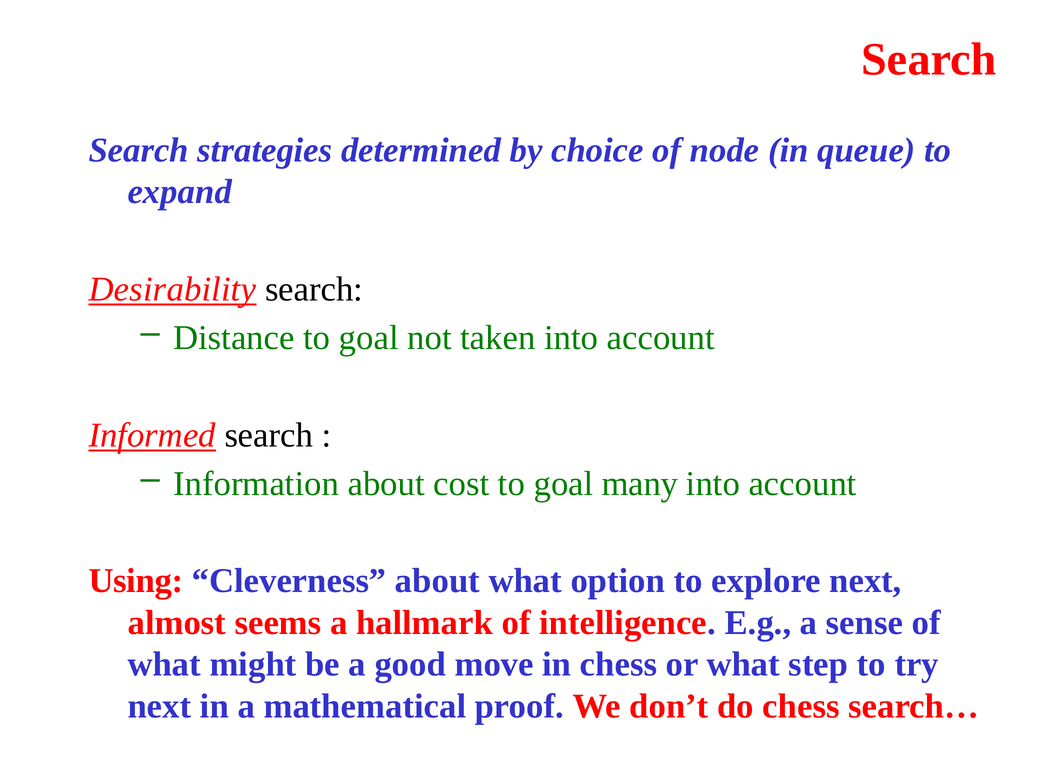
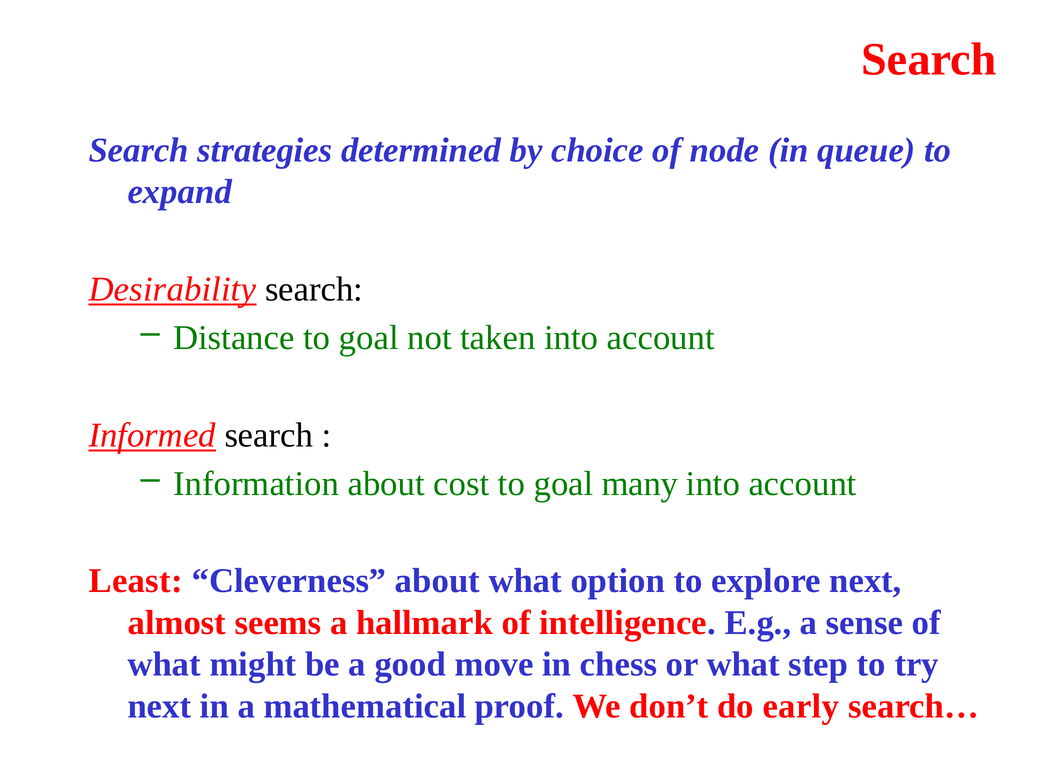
Using: Using -> Least (136, 581)
do chess: chess -> early (801, 706)
